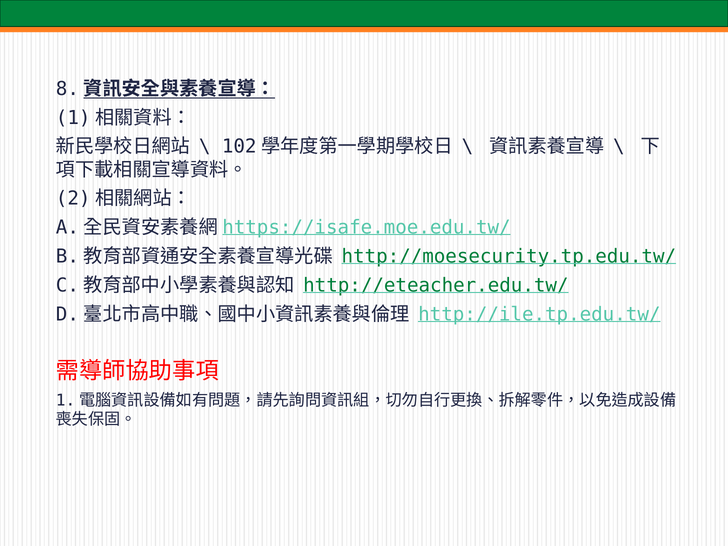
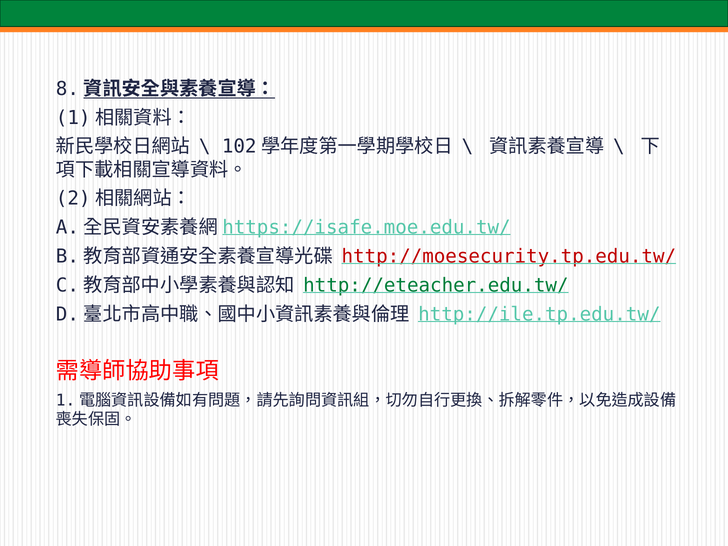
http://moesecurity.tp.edu.tw/ colour: green -> red (509, 256)
